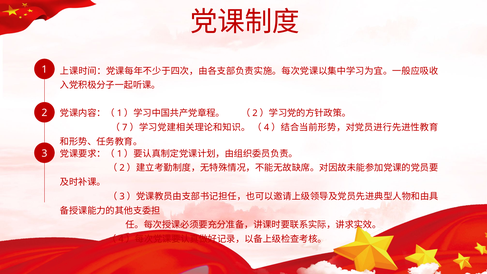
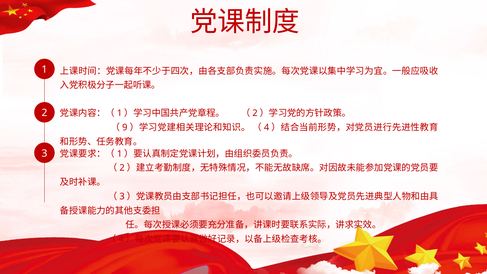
7: 7 -> 9 (125, 127)
